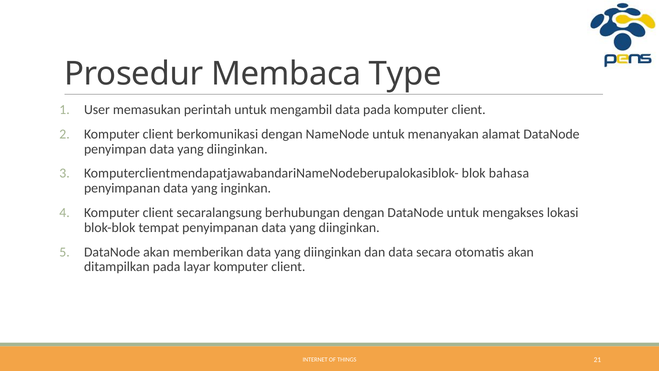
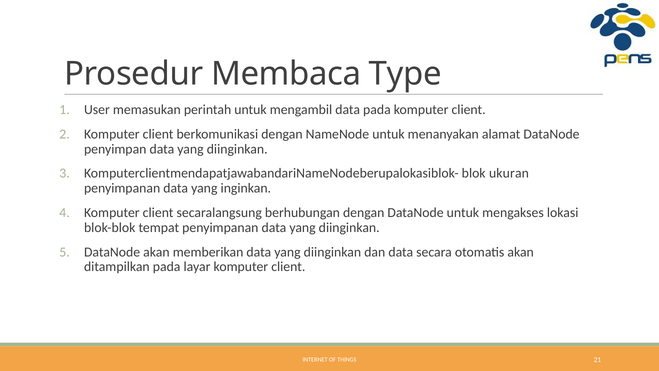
bahasa: bahasa -> ukuran (509, 173)
